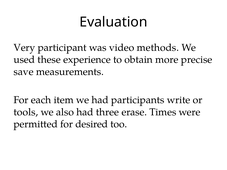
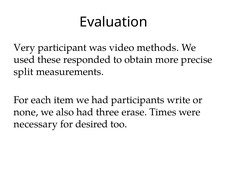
experience: experience -> responded (87, 60)
save: save -> split (24, 72)
tools: tools -> none (26, 112)
permitted: permitted -> necessary (36, 124)
